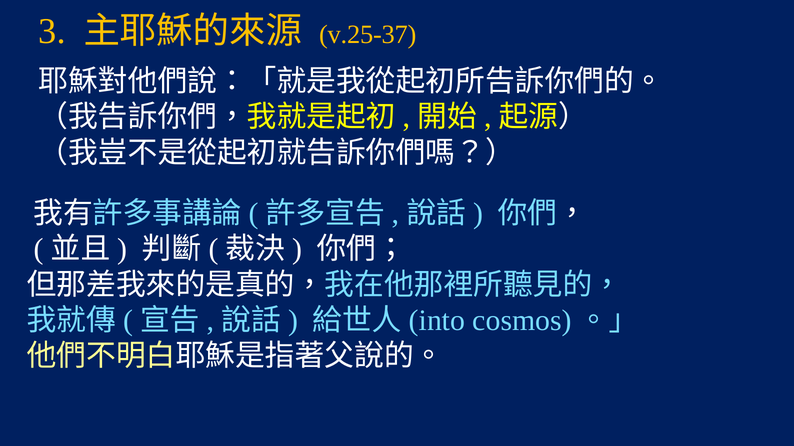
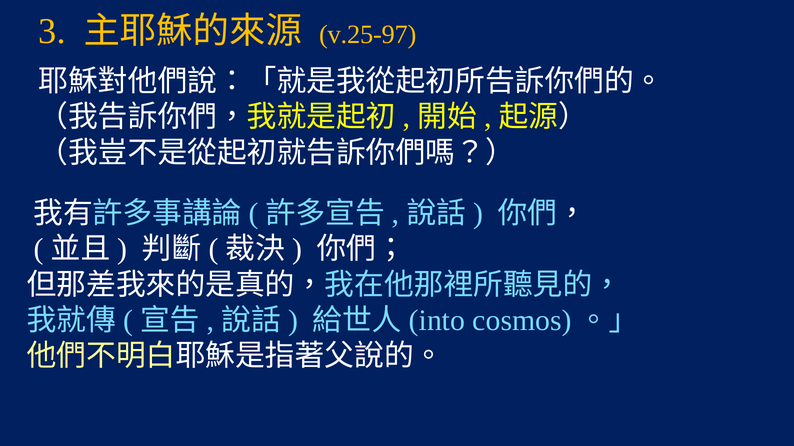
v.25-37: v.25-37 -> v.25-97 (368, 35)
